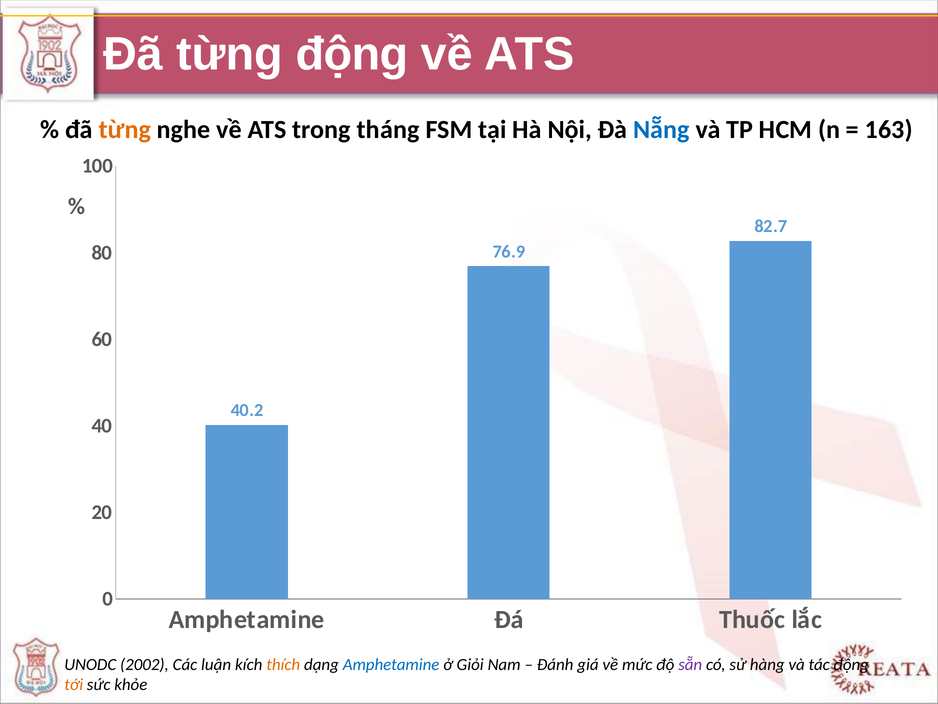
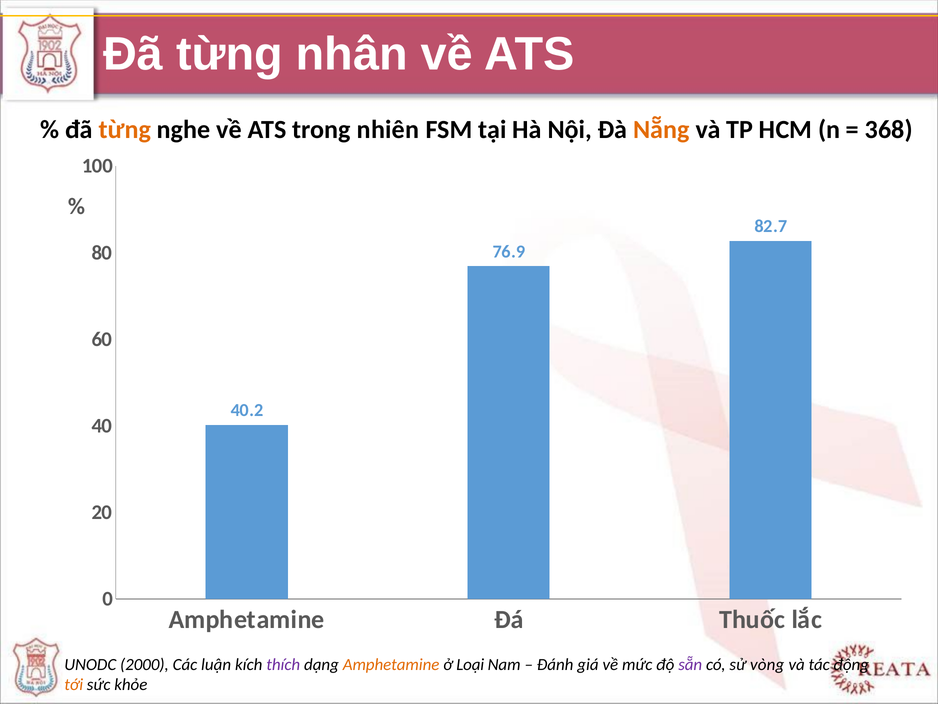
từng động: động -> nhân (352, 54)
tháng: tháng -> nhiên (388, 130)
Nẵng colour: blue -> orange (661, 130)
163: 163 -> 368 (889, 130)
2002: 2002 -> 2000 (144, 664)
thích colour: orange -> purple (283, 664)
Amphetamine colour: blue -> orange (391, 664)
Giỏi: Giỏi -> Loại (470, 664)
hàng: hàng -> vòng (767, 664)
